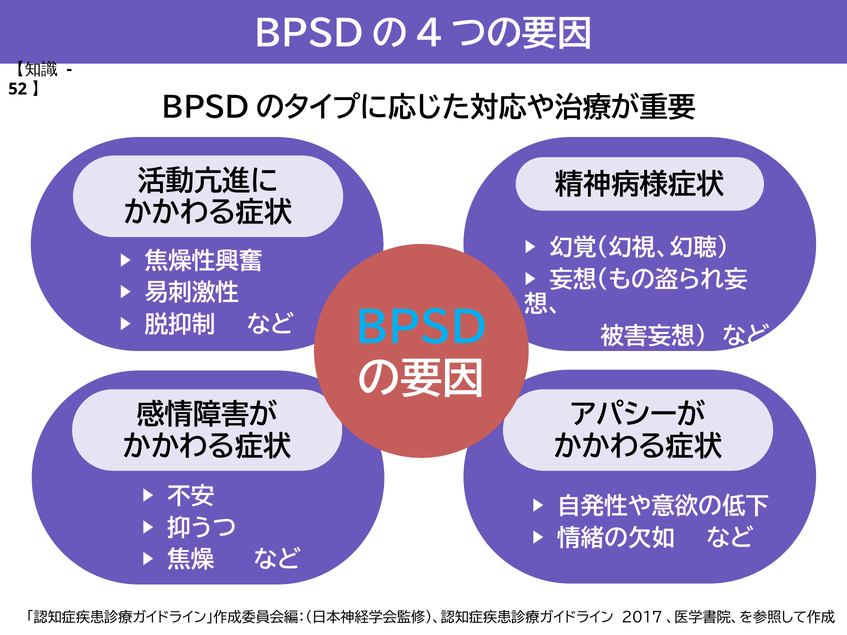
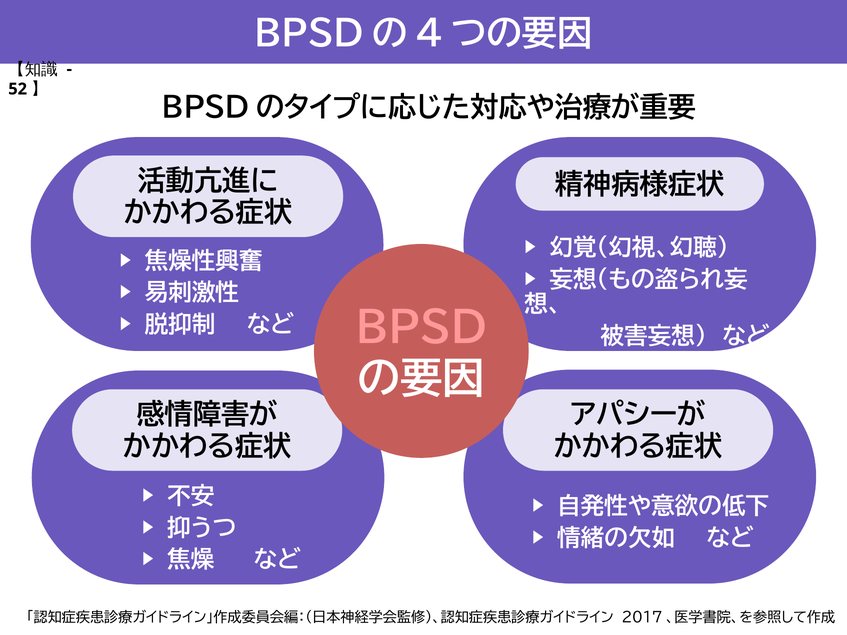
BPSD colour: light blue -> pink (421, 329)
